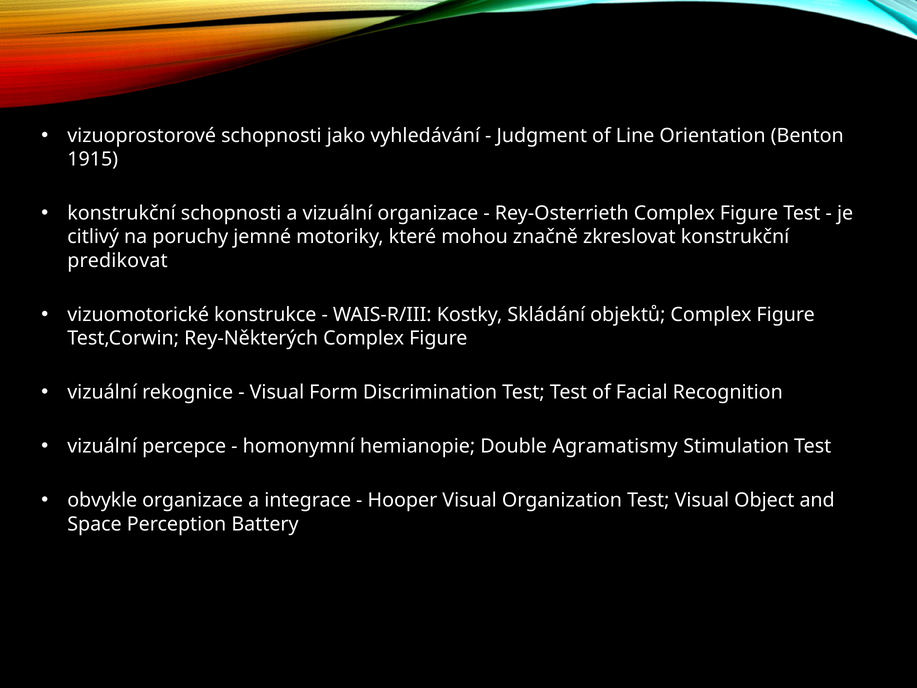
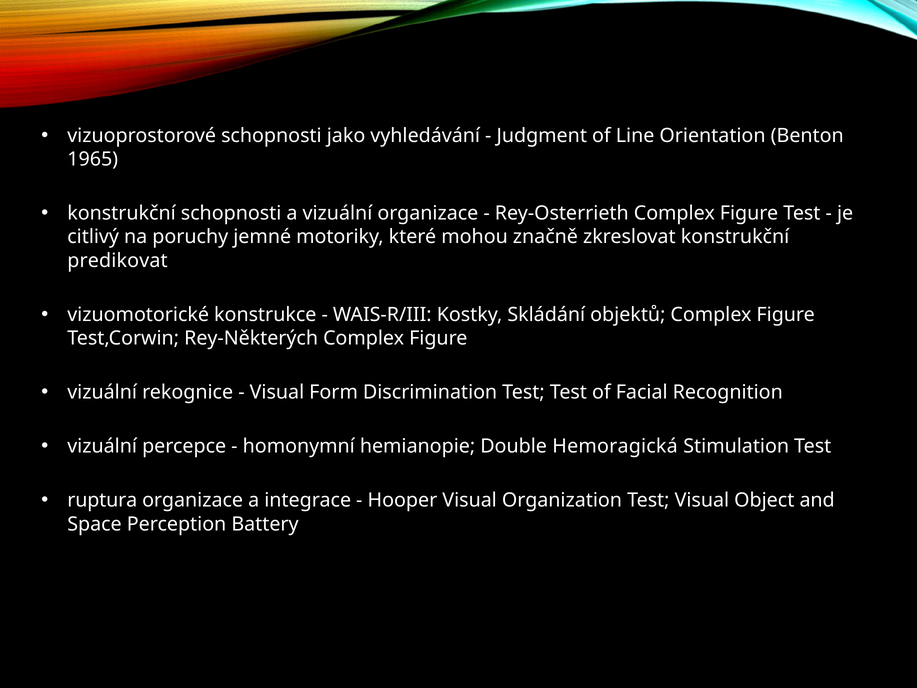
1915: 1915 -> 1965 (93, 159)
Agramatismy: Agramatismy -> Hemoragická (615, 446)
obvykle: obvykle -> ruptura (102, 500)
